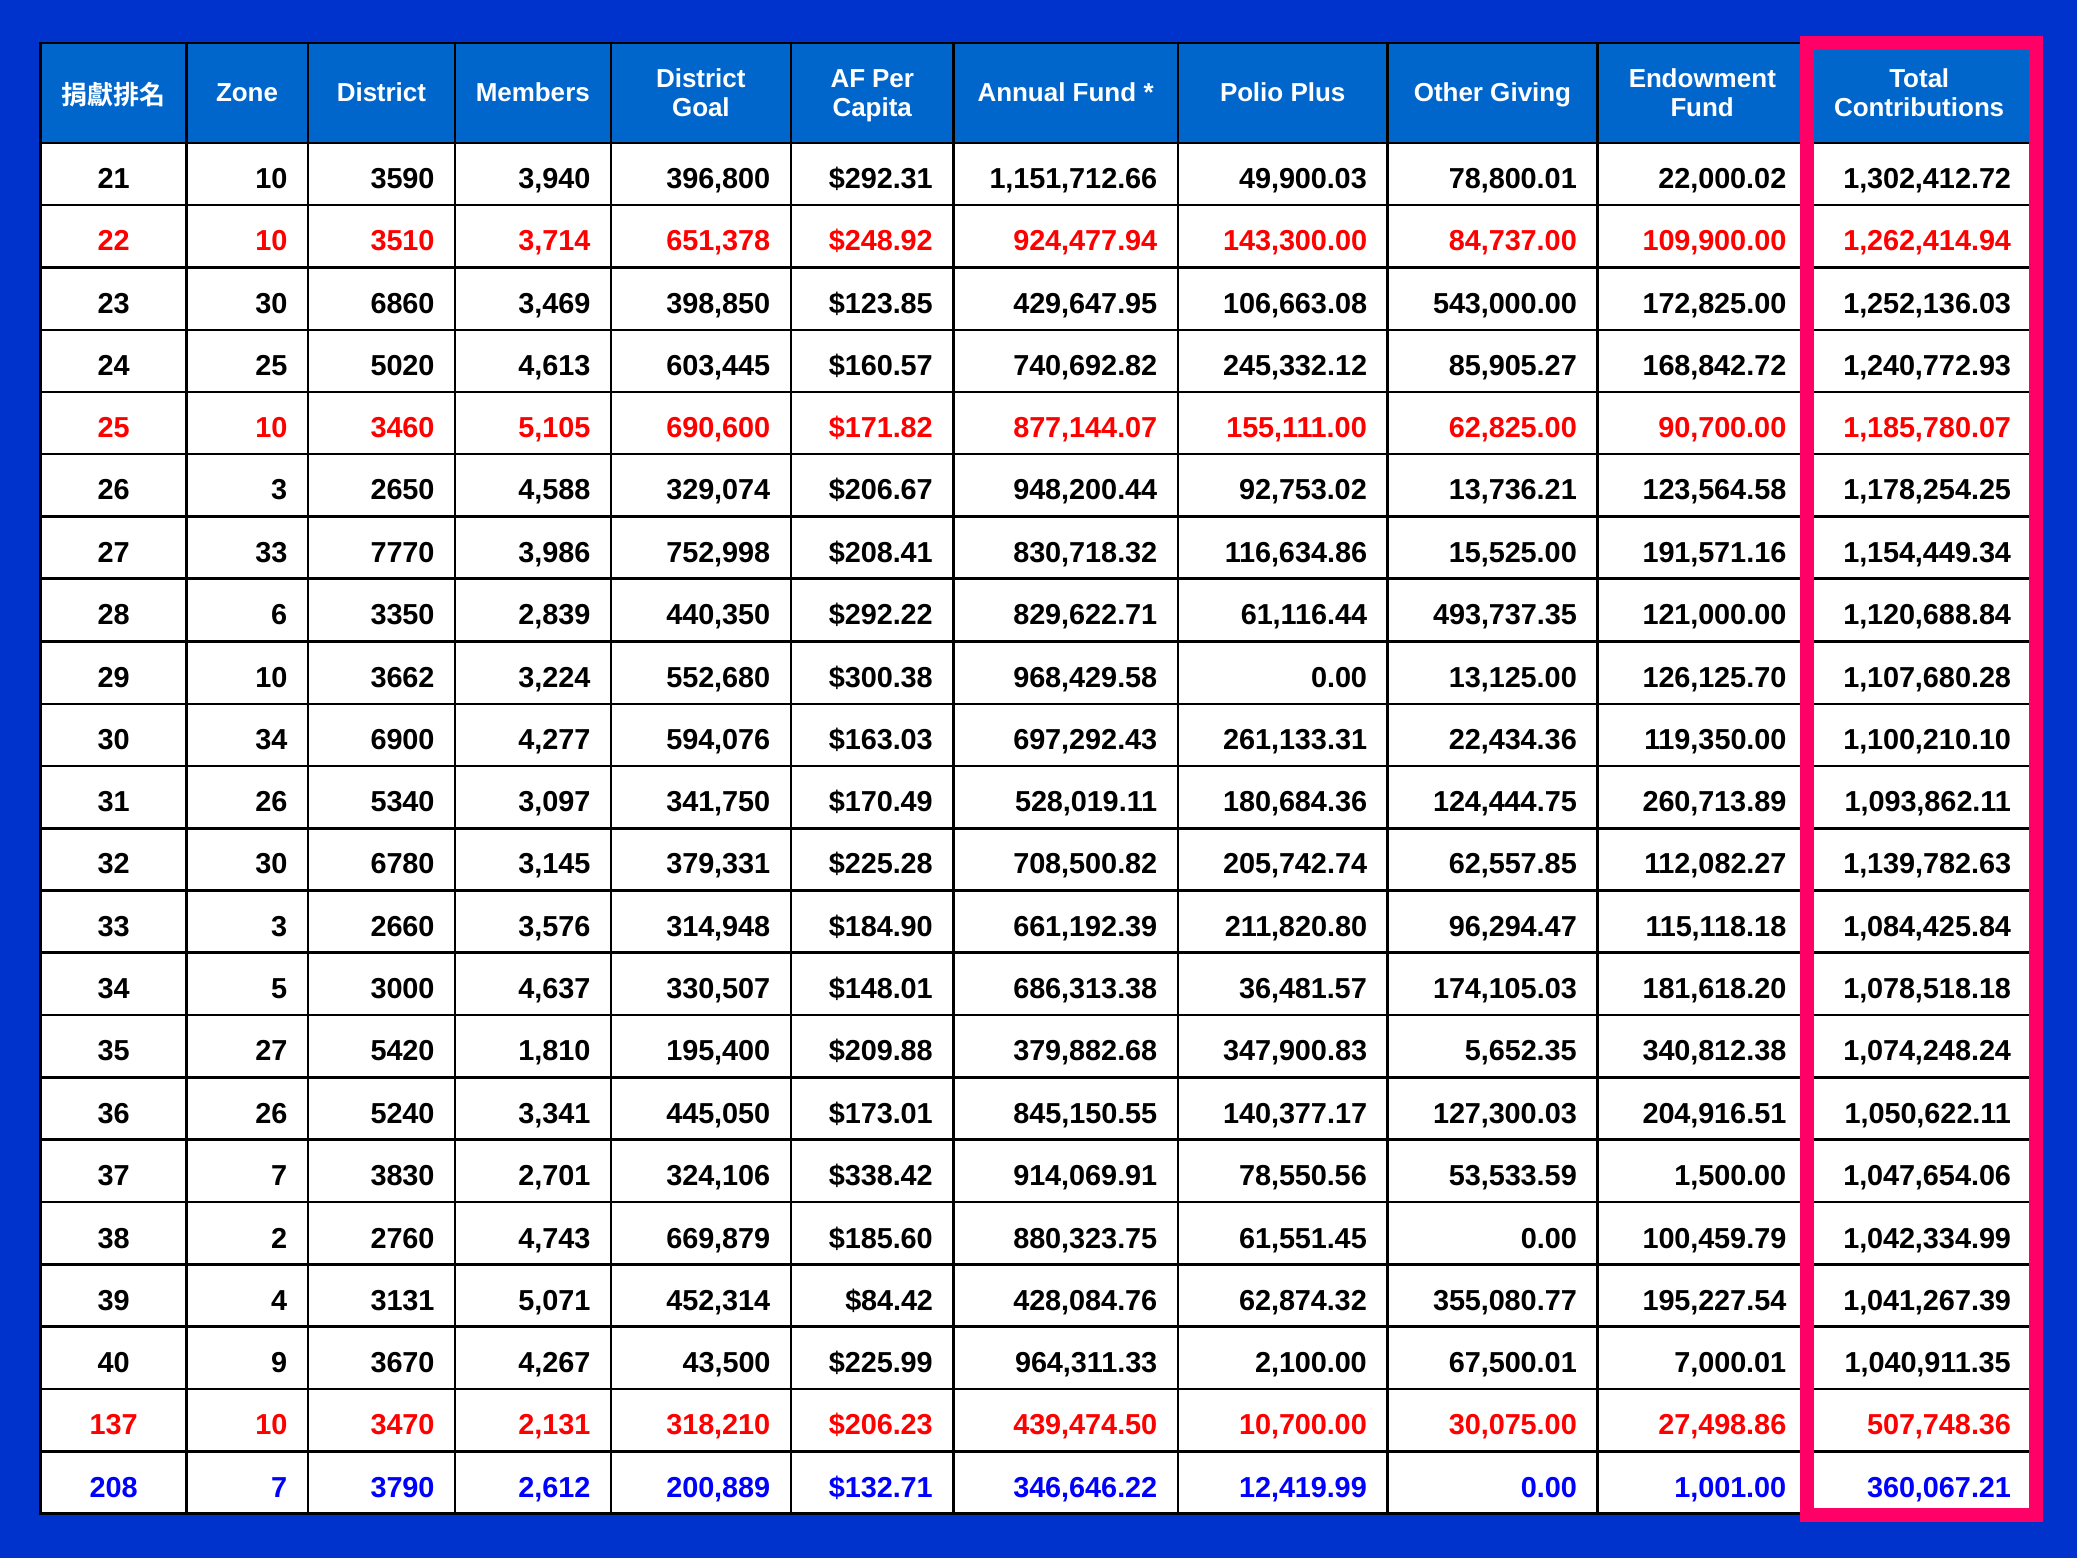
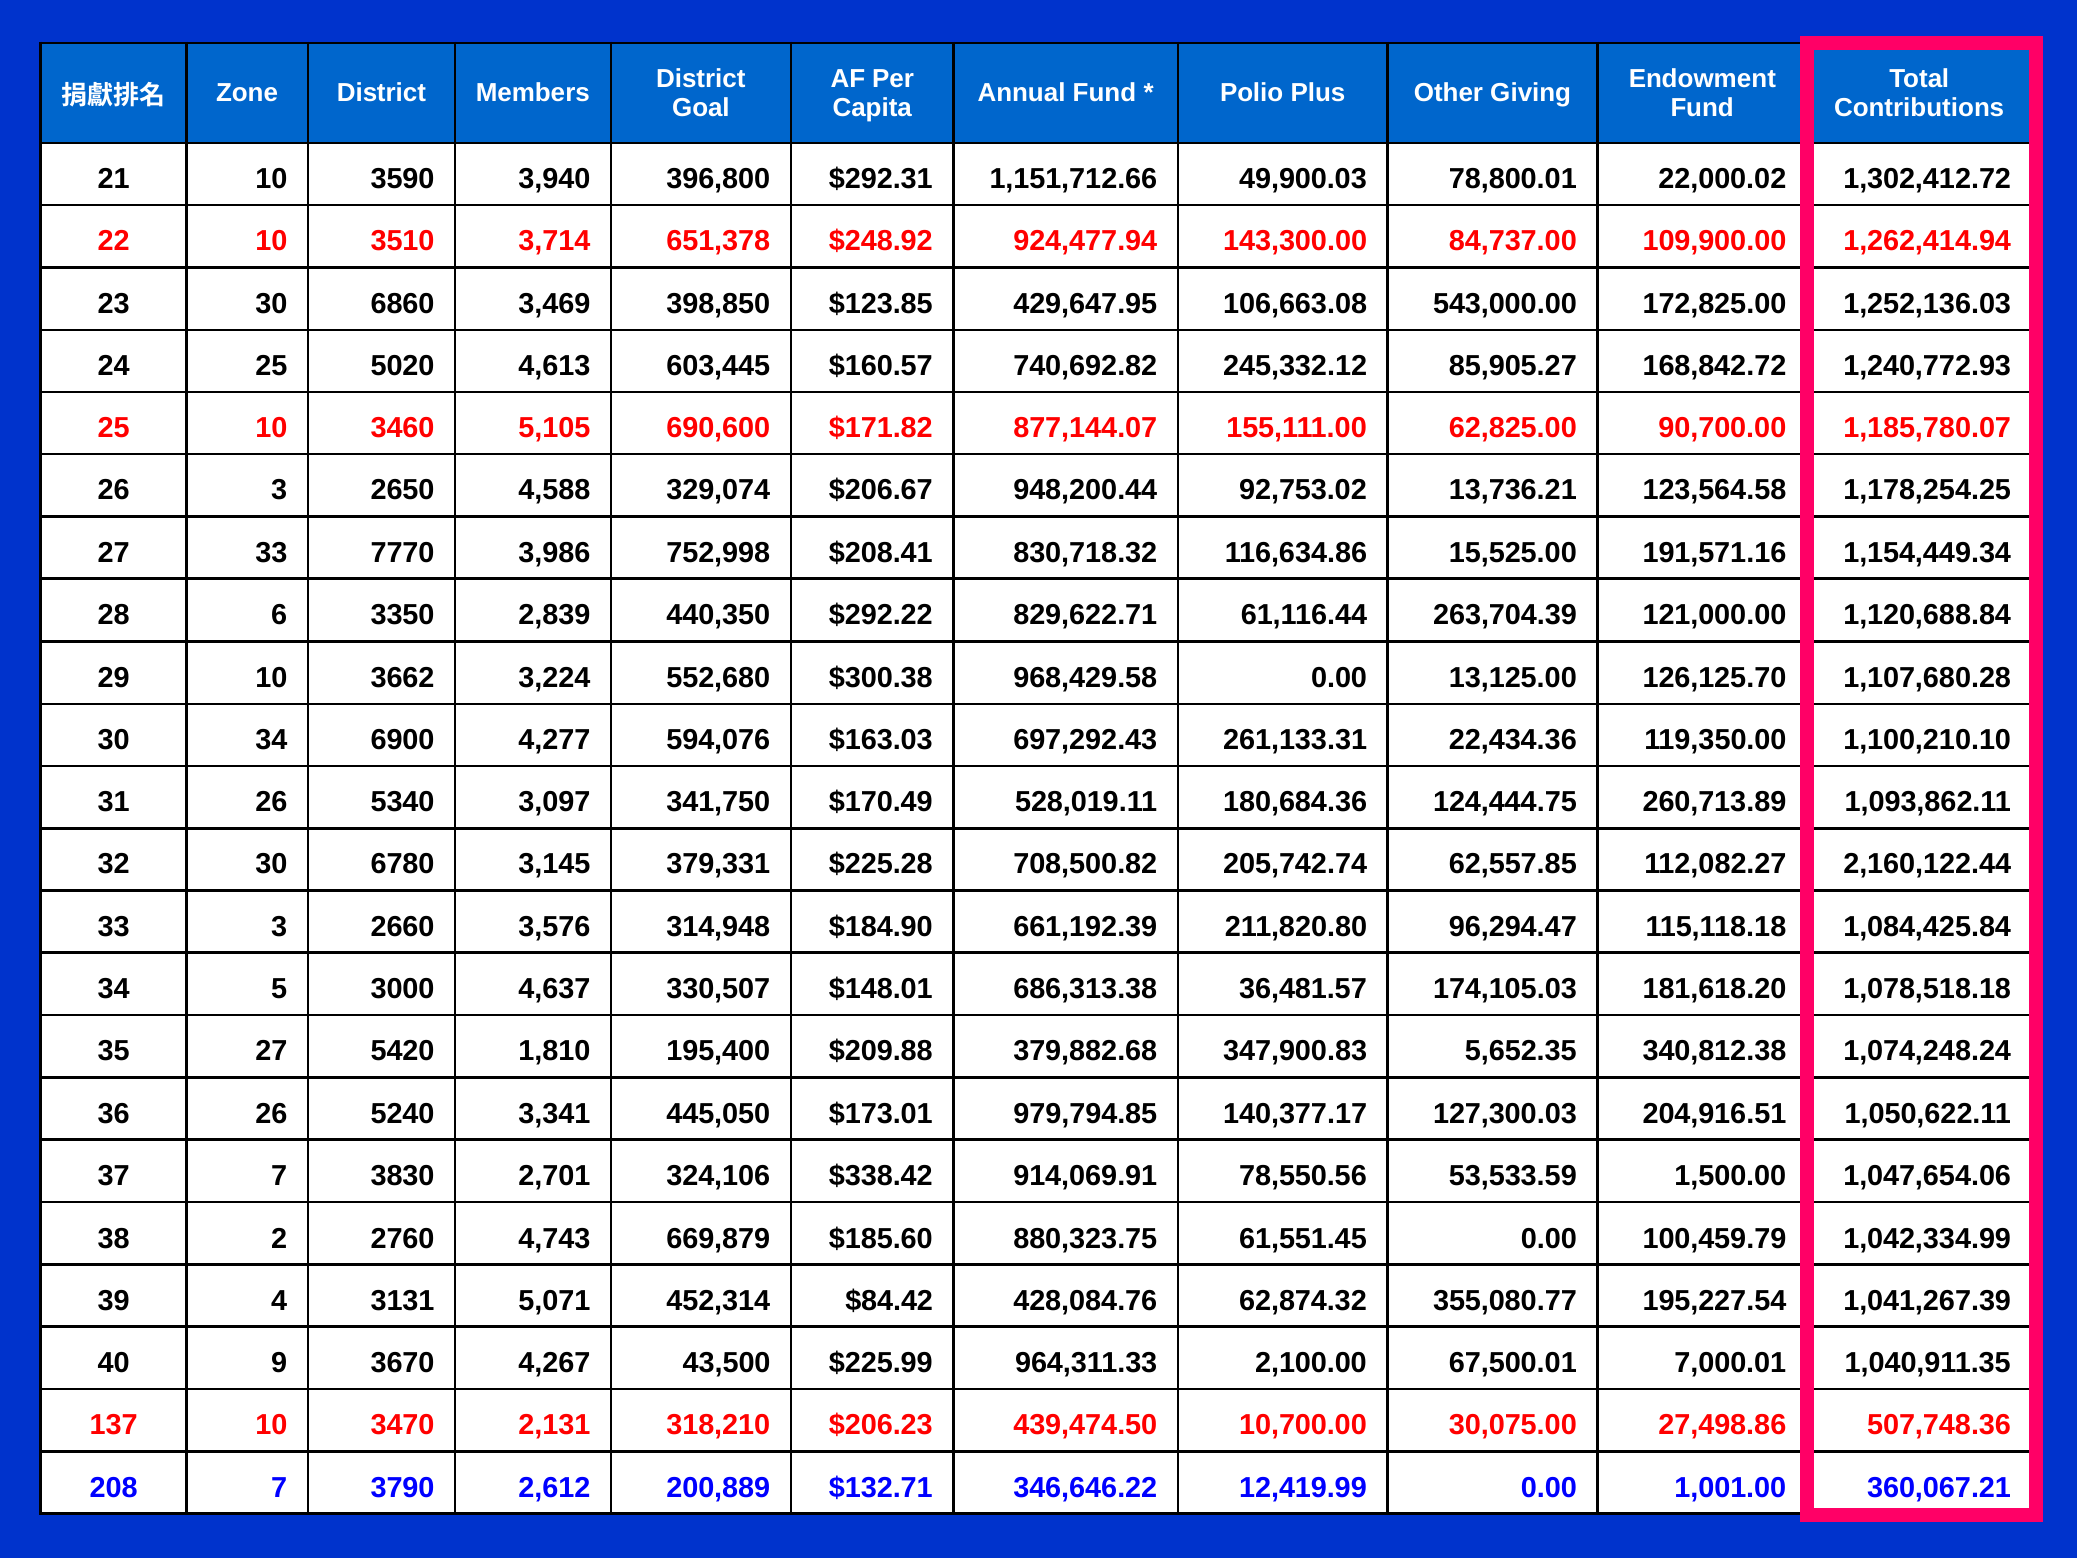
493,737.35: 493,737.35 -> 263,704.39 (1505, 615)
1,139,782.63: 1,139,782.63 -> 2,160,122.44 (1927, 864)
845,150.55: 845,150.55 -> 979,794.85 (1085, 1113)
